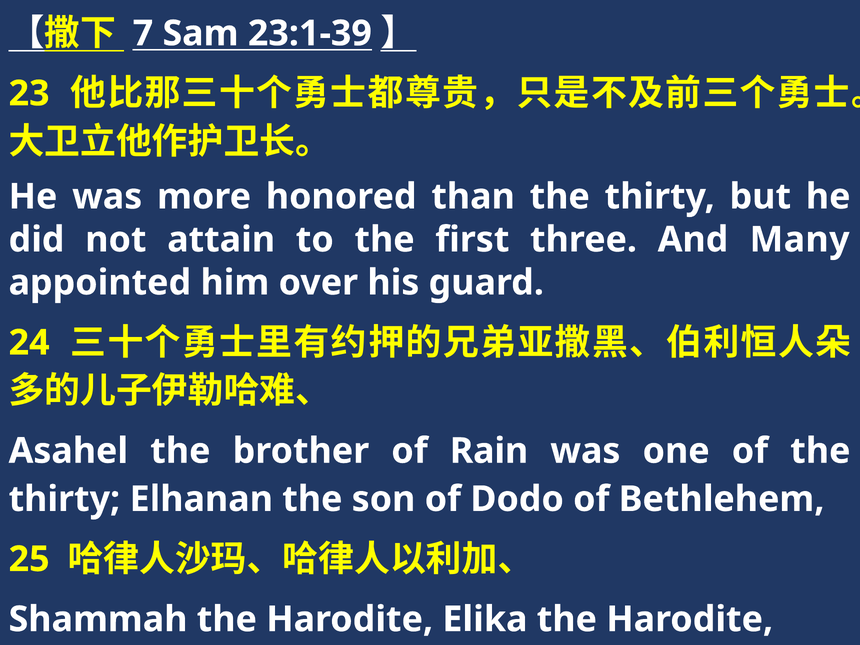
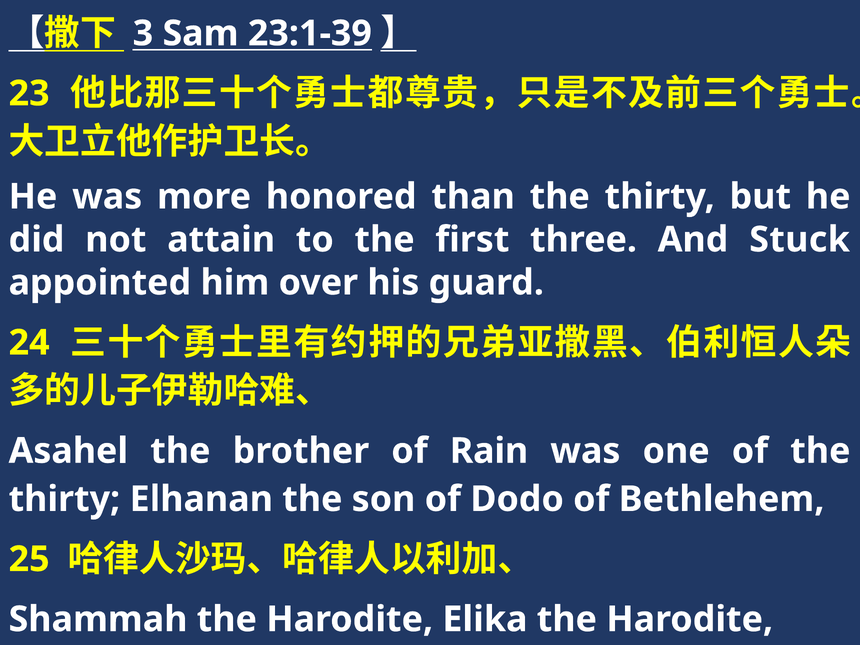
7: 7 -> 3 (143, 33)
Many: Many -> Stuck (800, 240)
